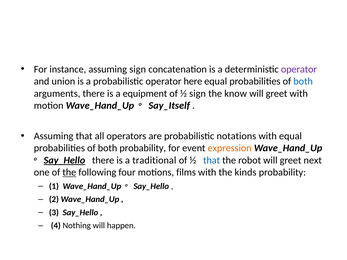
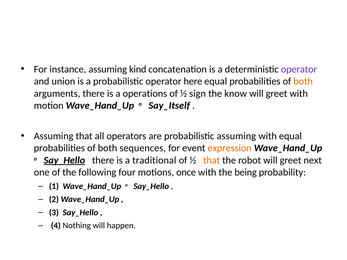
assuming sign: sign -> kind (138, 69)
both colour: blue -> orange (303, 81)
equipment: equipment -> operations (145, 94)
probabilistic notations: notations -> assuming (236, 136)
both probability: probability -> sequences (143, 148)
that colour: blue -> orange (212, 160)
the underline: present -> none (69, 173)
films: films -> once (186, 173)
kinds: kinds -> being (246, 173)
